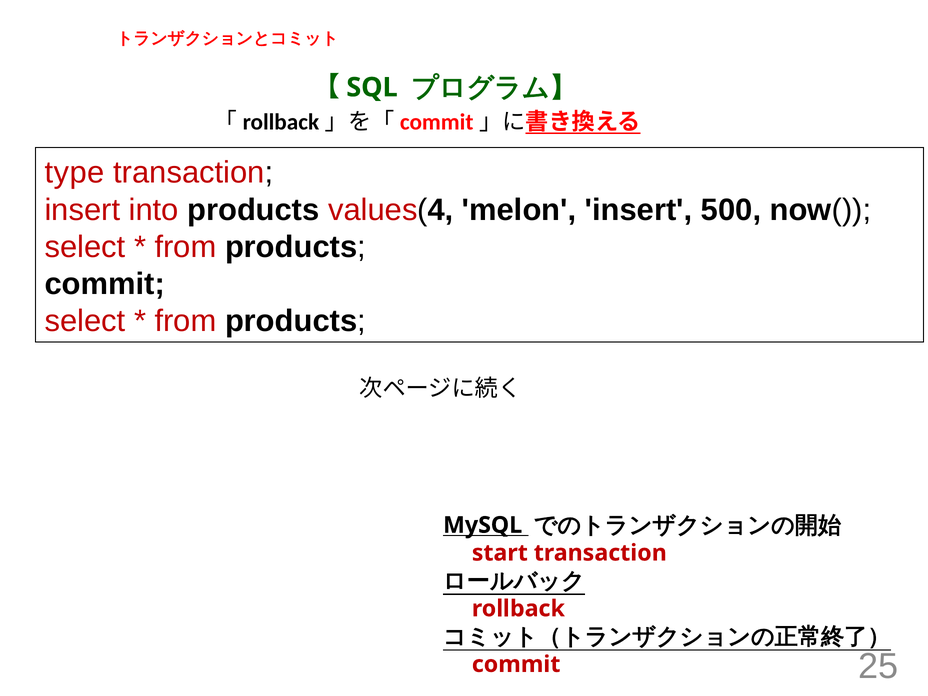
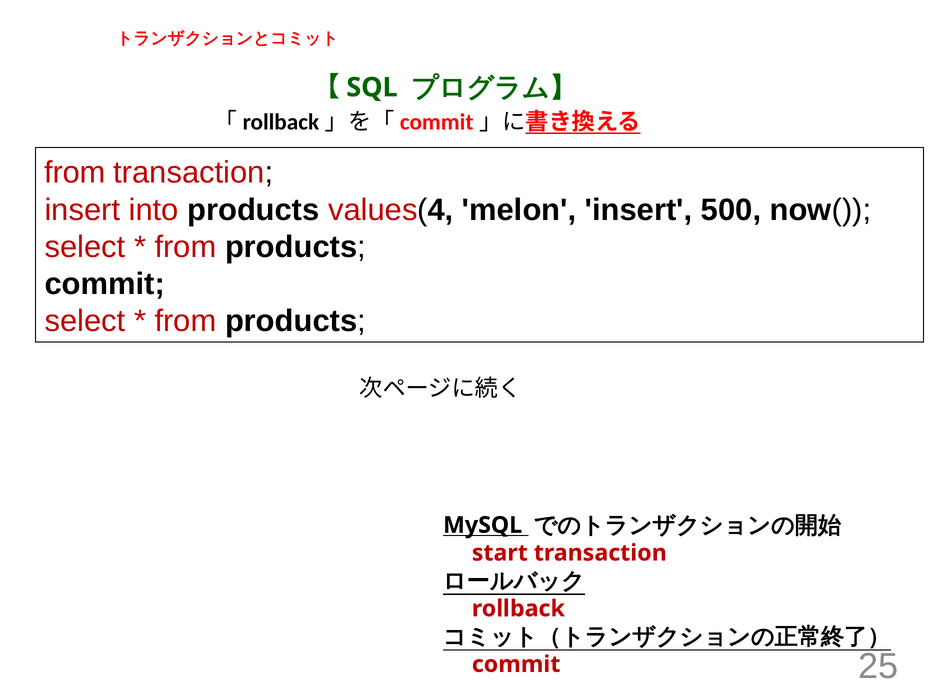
type: type -> from (75, 173)
